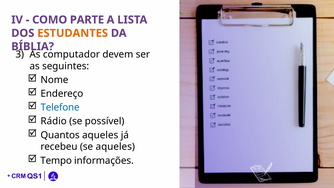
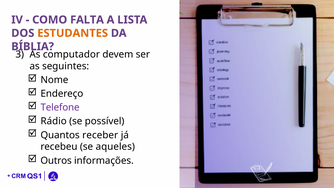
PARTE: PARTE -> FALTA (87, 20)
Telefone colour: blue -> purple (60, 107)
Quantos aqueles: aqueles -> receber (100, 135)
Tempo: Tempo -> Outros (56, 160)
